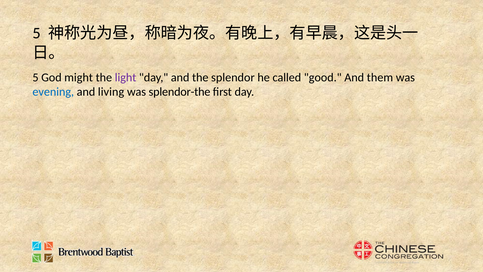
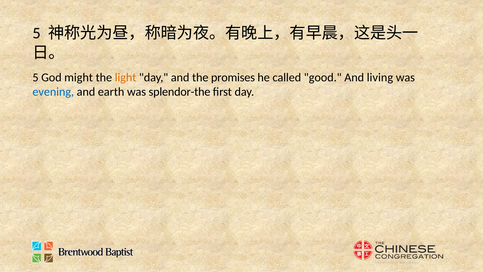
light colour: purple -> orange (126, 77)
splendor: splendor -> promises (233, 77)
them: them -> living (380, 77)
living: living -> earth (111, 92)
